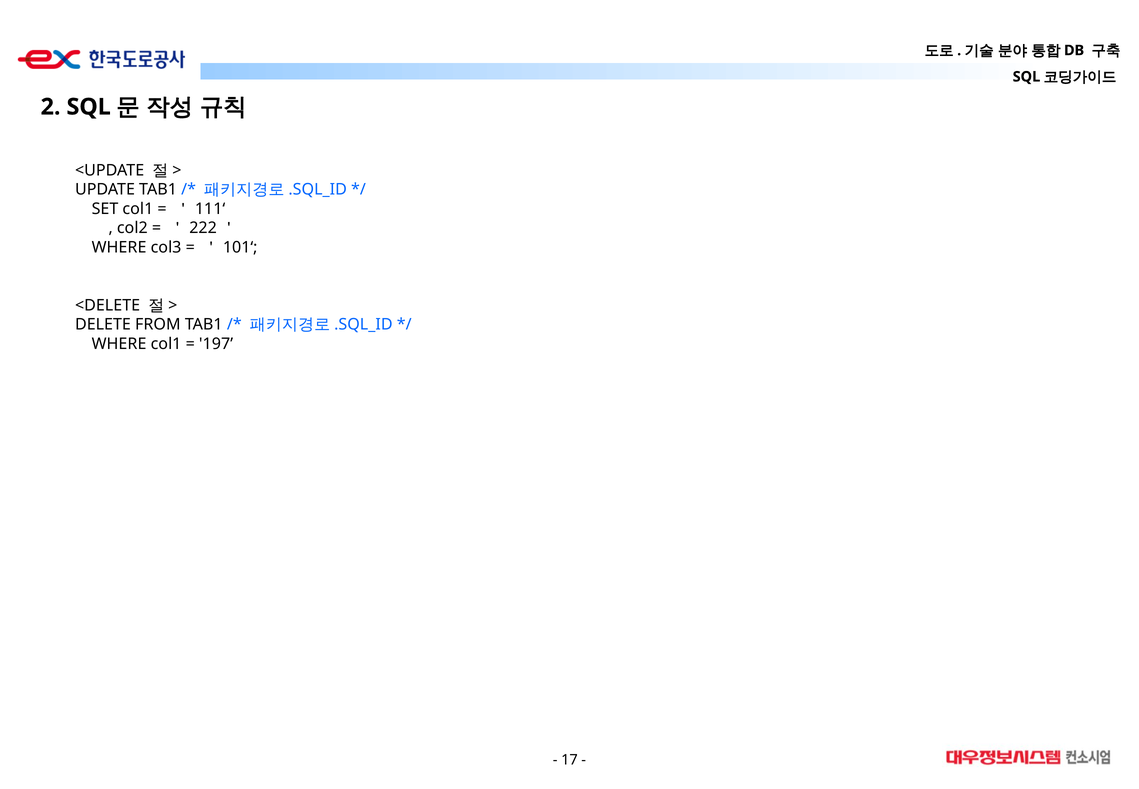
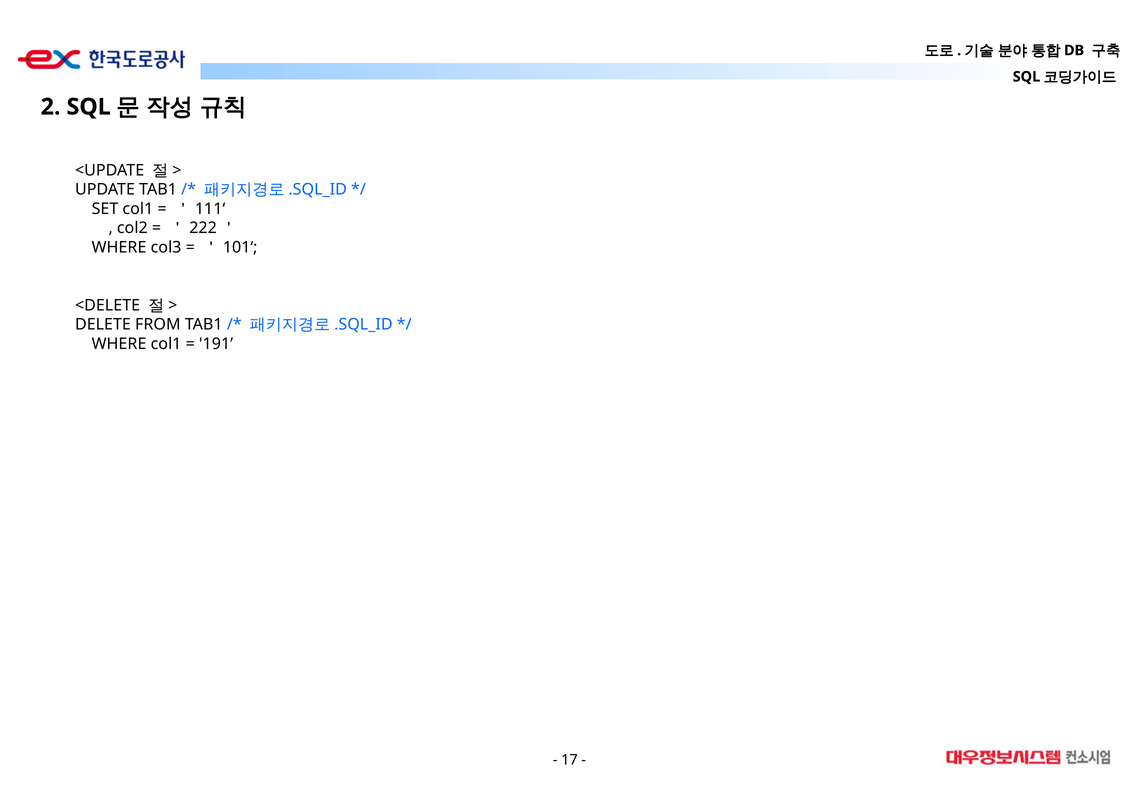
197: 197 -> 191 (216, 344)
